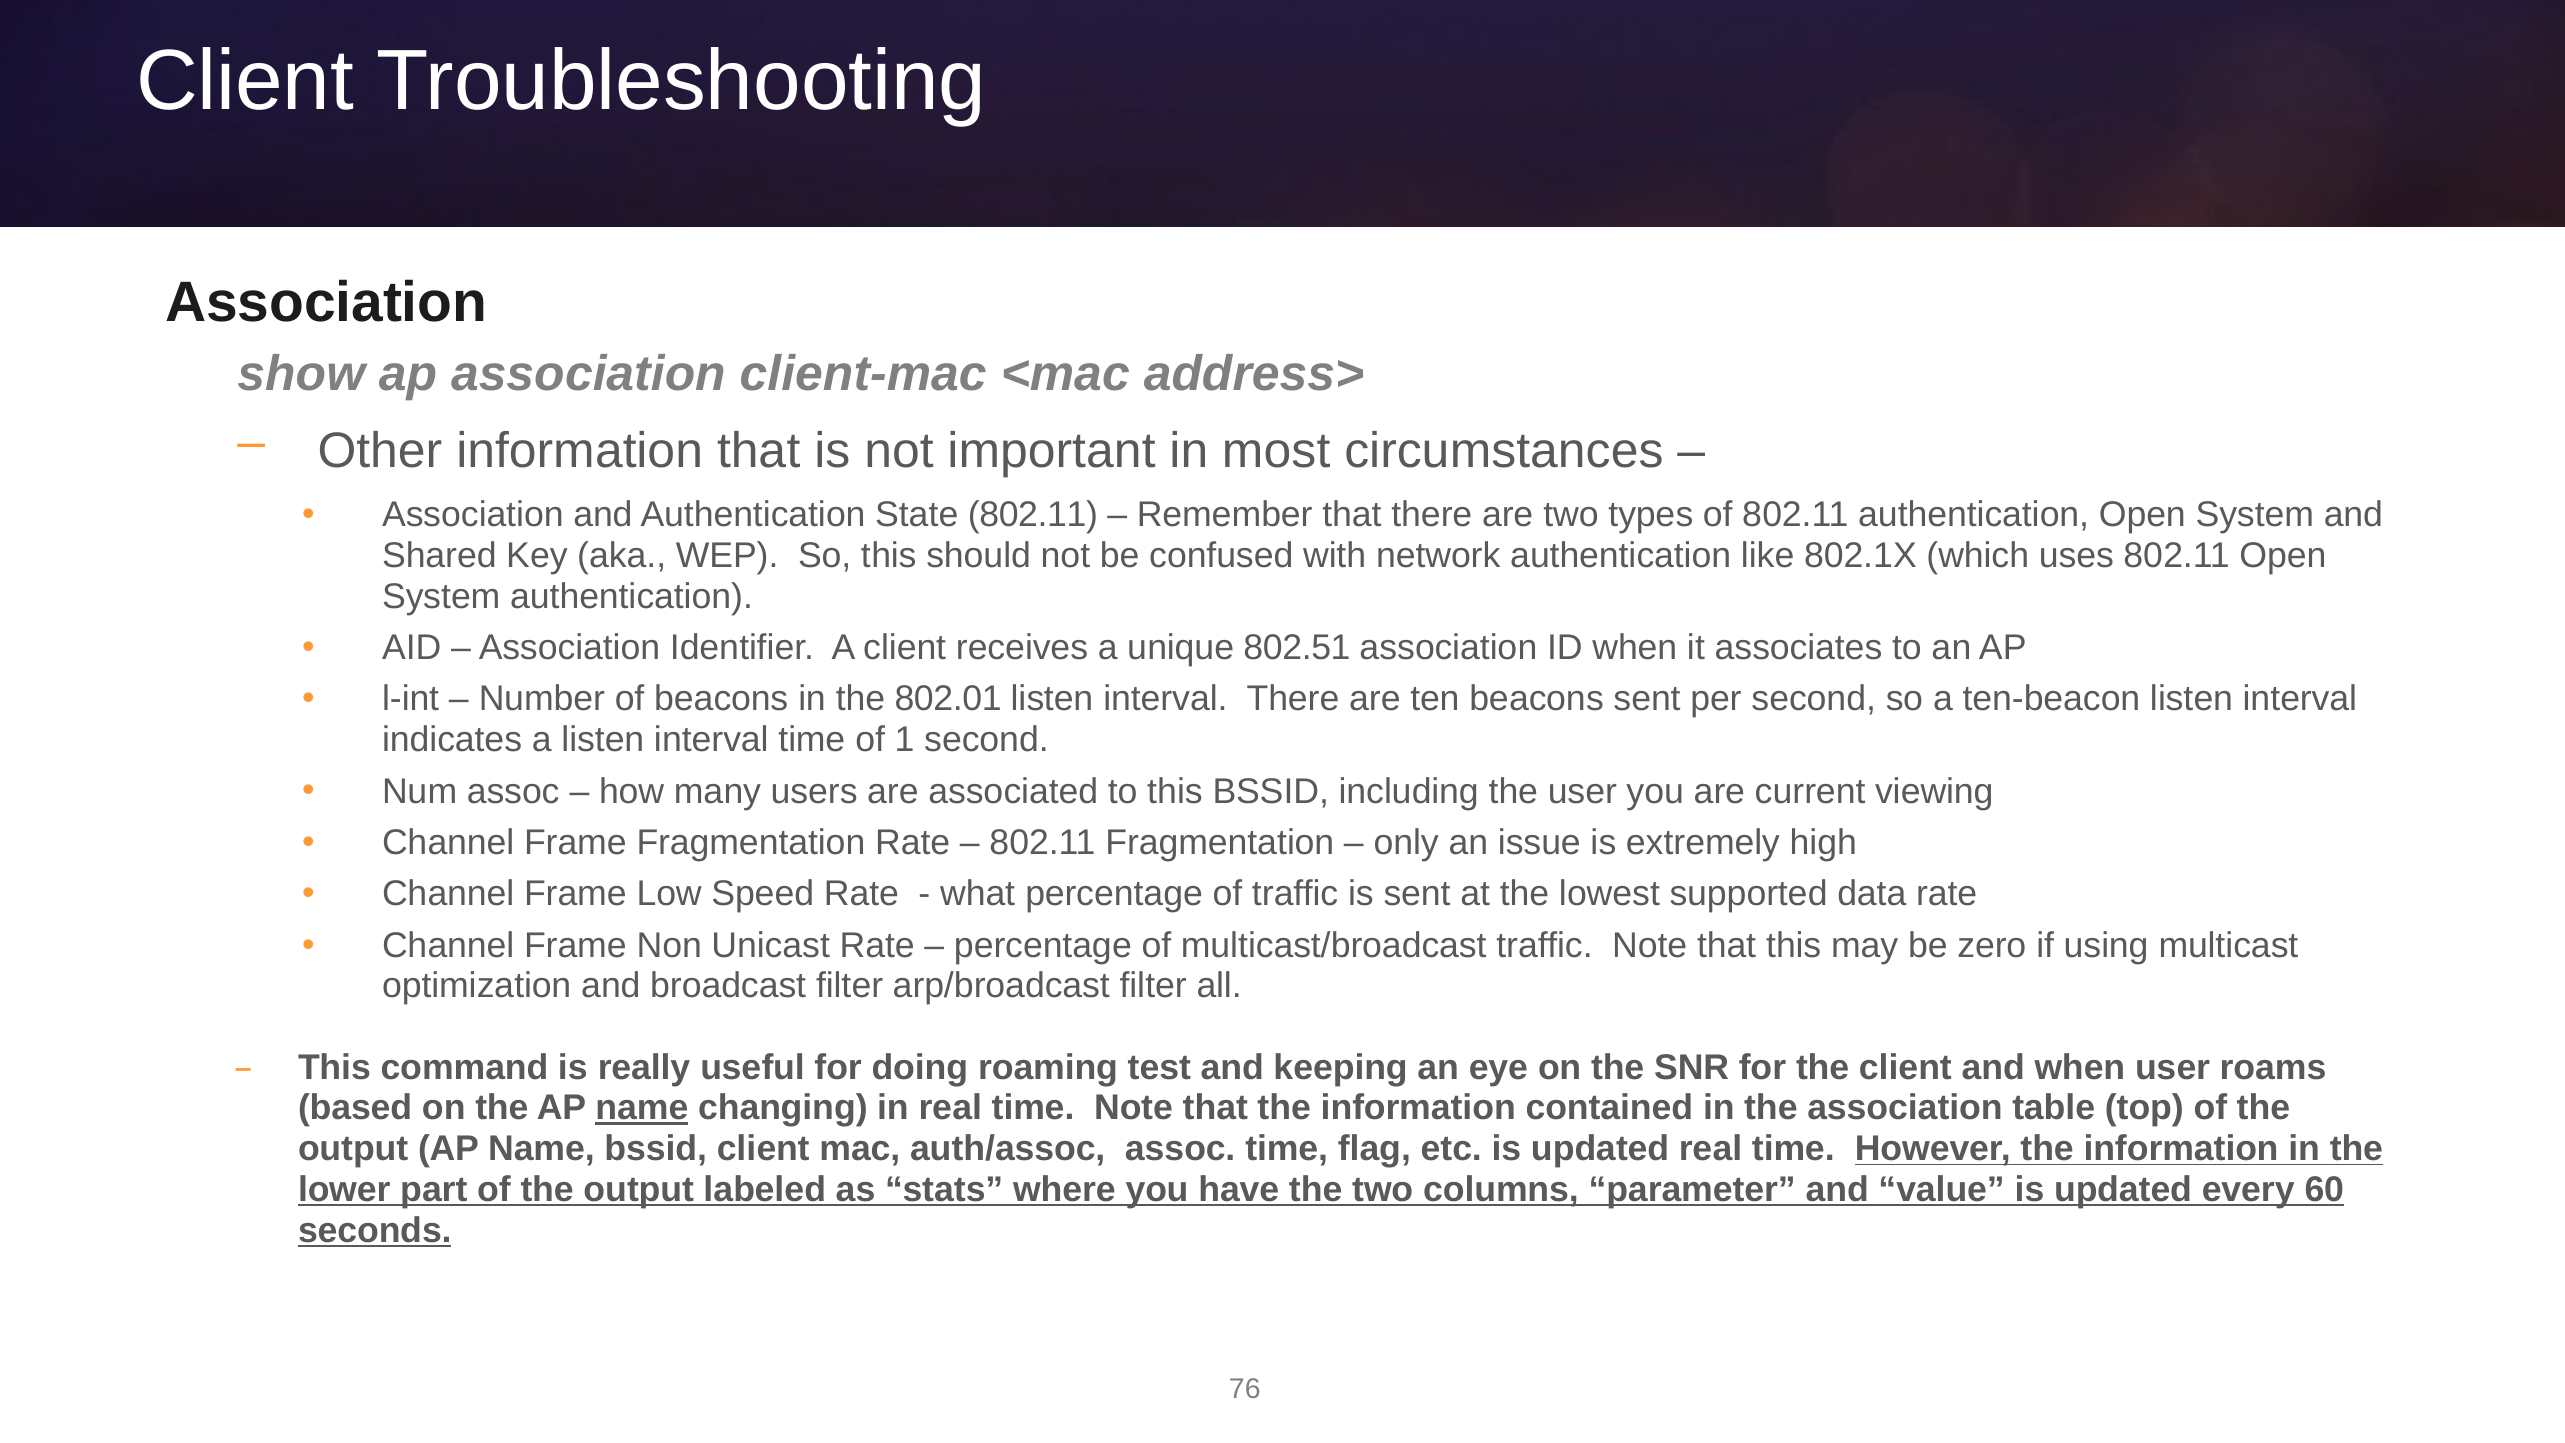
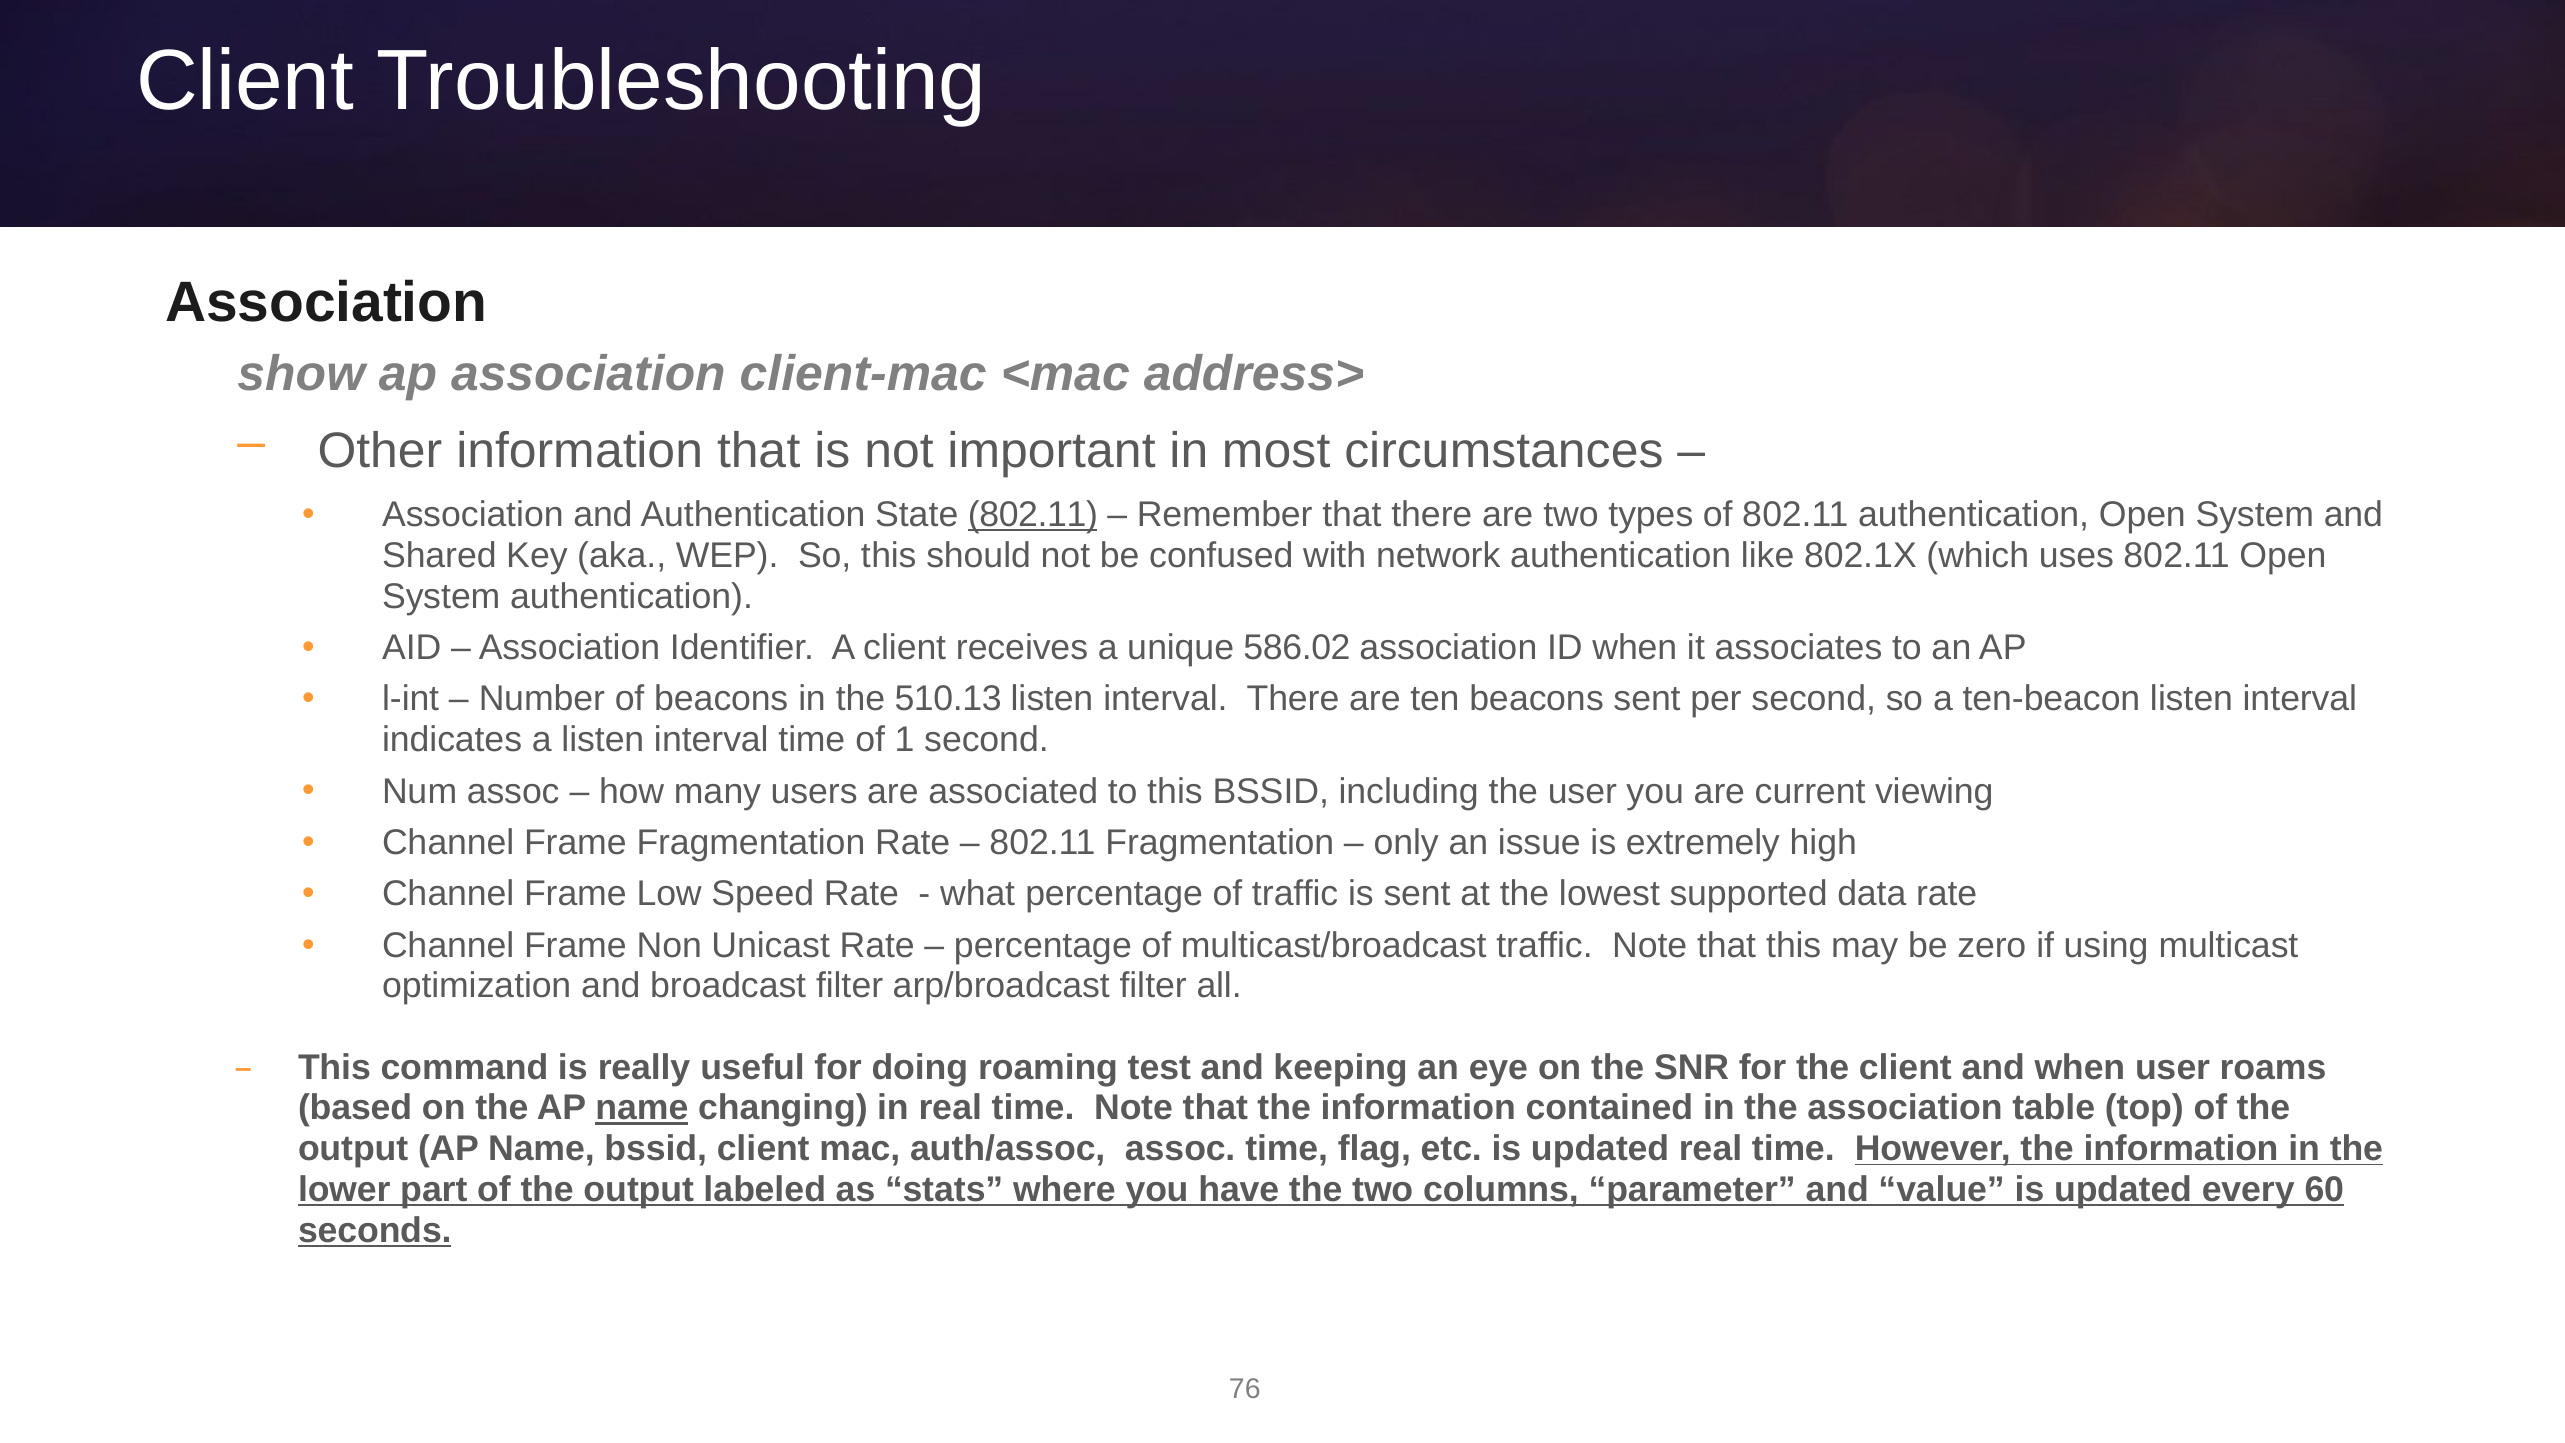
802.11 underline: none -> present (1033, 515)
802.51: 802.51 -> 586.02 (1297, 648)
802.01: 802.01 -> 510.13 (948, 699)
